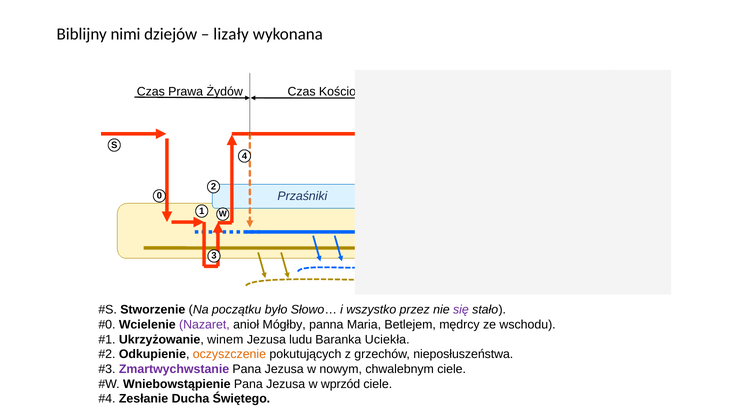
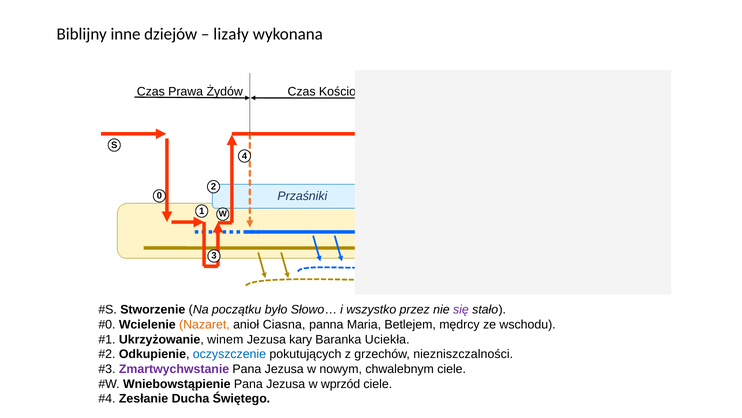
nimi: nimi -> inne (125, 34)
Nazaret colour: purple -> orange (204, 324)
Mógłby: Mógłby -> Ciasna (284, 324)
ludu: ludu -> kary (301, 339)
oczyszczenie colour: orange -> blue (229, 354)
nieposłuszeństwa: nieposłuszeństwa -> niezniszczalności (463, 354)
